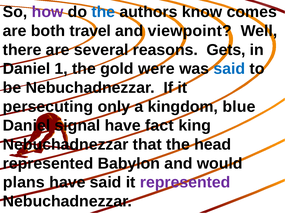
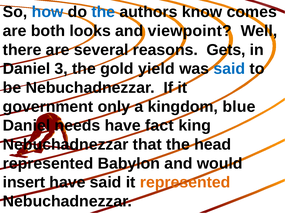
how colour: purple -> blue (48, 12)
travel: travel -> looks (90, 31)
1: 1 -> 3 (61, 69)
were: were -> yield (156, 69)
persecuting: persecuting -> government (48, 107)
signal: signal -> needs (77, 126)
plans: plans -> insert (24, 183)
represented colour: purple -> orange (185, 183)
